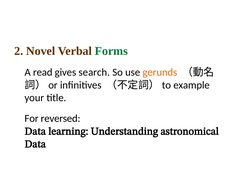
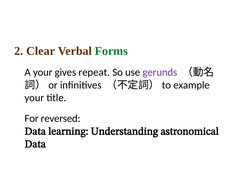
Novel: Novel -> Clear (41, 51)
A read: read -> your (43, 72)
search: search -> repeat (94, 72)
gerunds colour: orange -> purple (160, 72)
